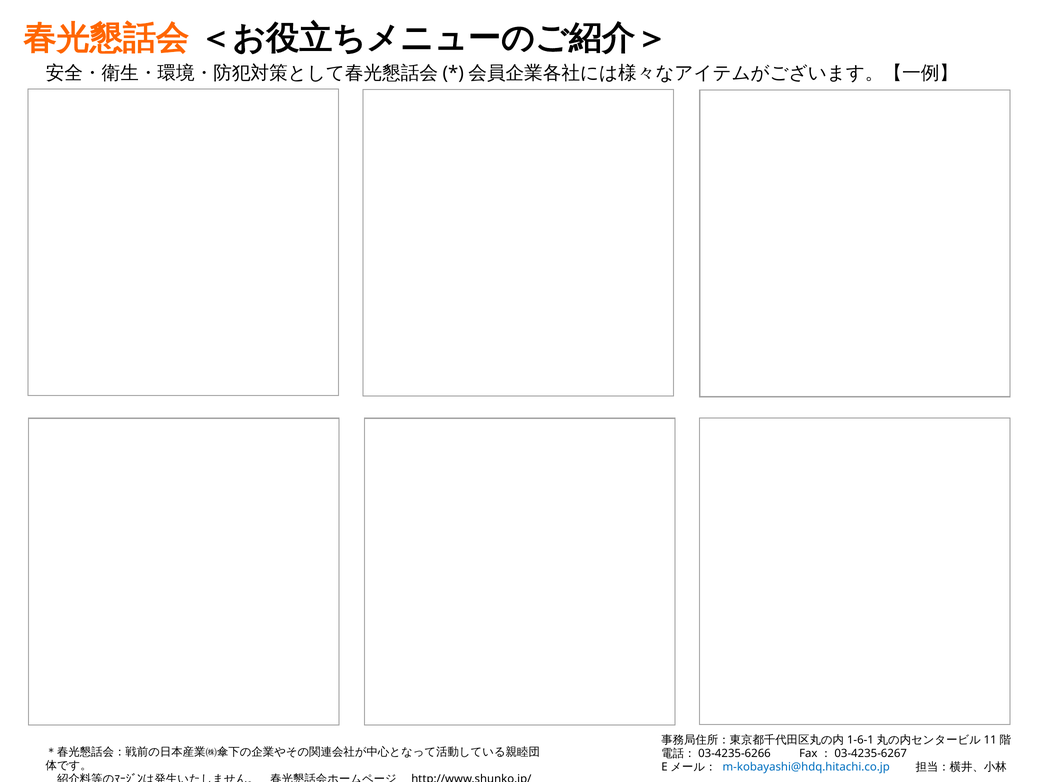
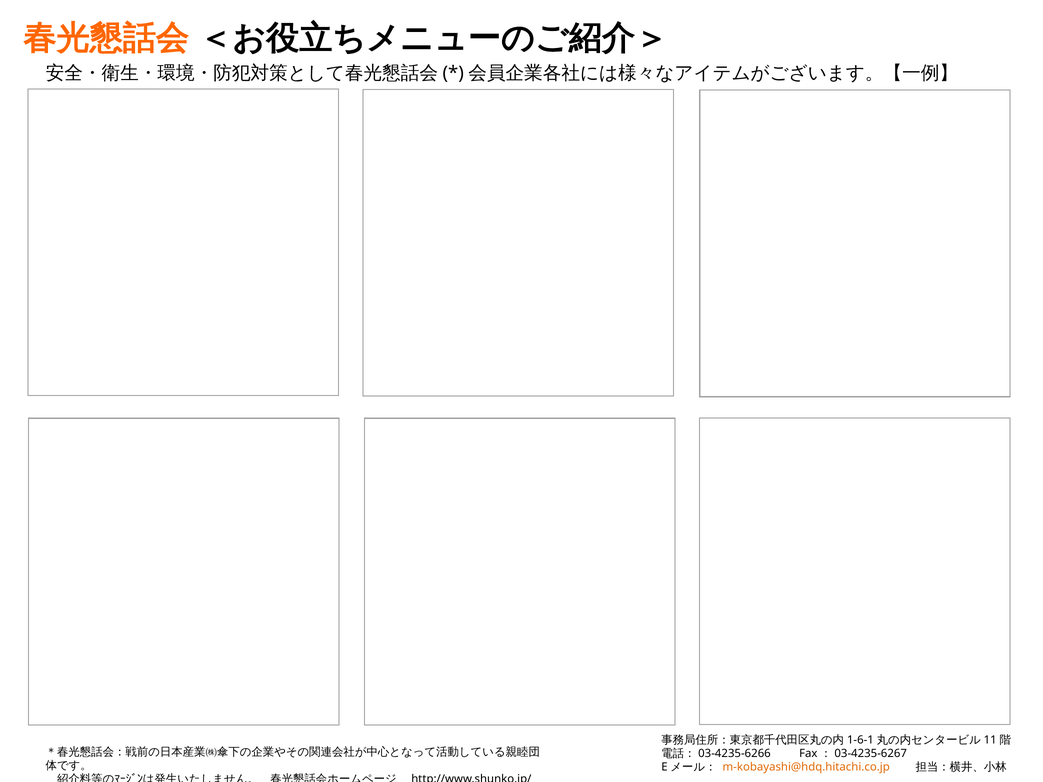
m-kobayashi@hdq.hitachi.co.jp colour: blue -> orange (806, 767)
